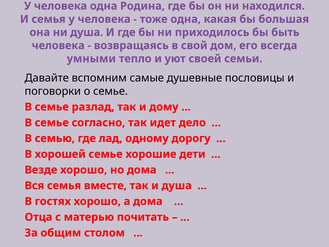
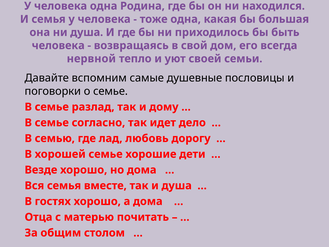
умными: умными -> нервной (91, 59)
одному: одному -> любовь (147, 138)
